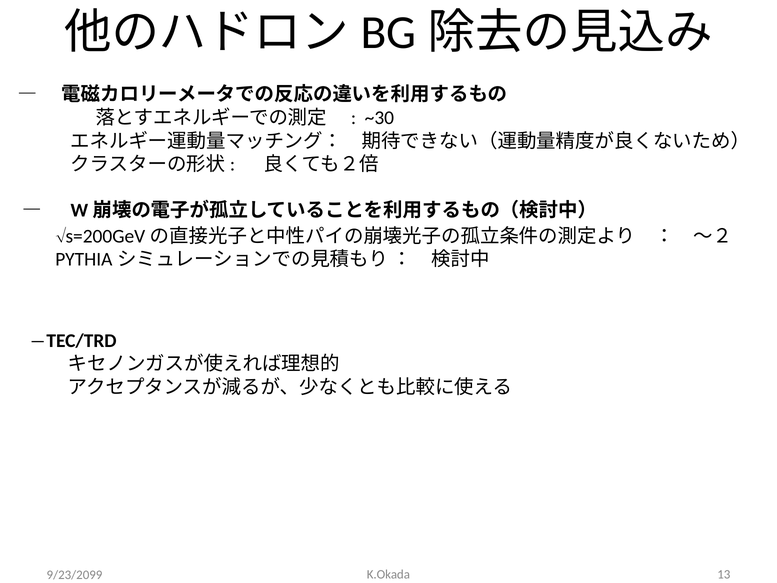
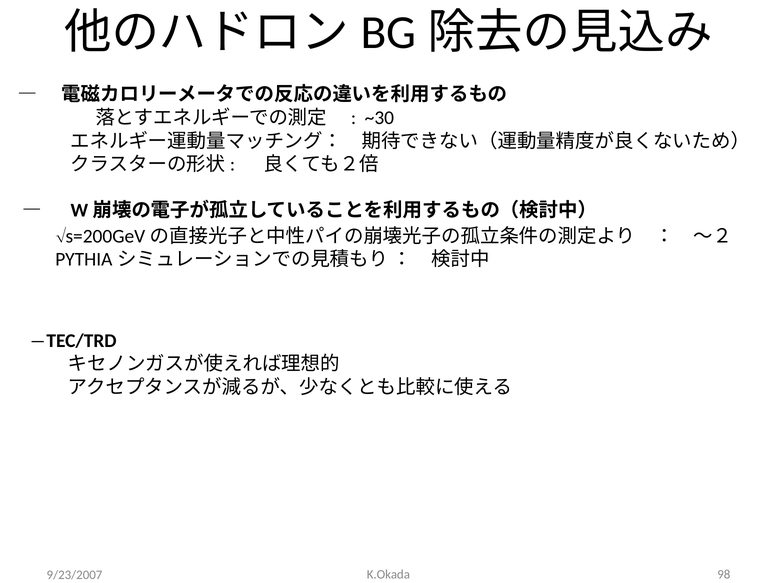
13: 13 -> 98 (724, 574)
9/23/2099: 9/23/2099 -> 9/23/2007 (75, 575)
